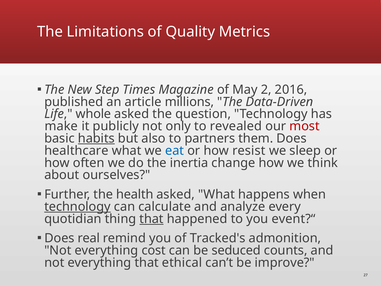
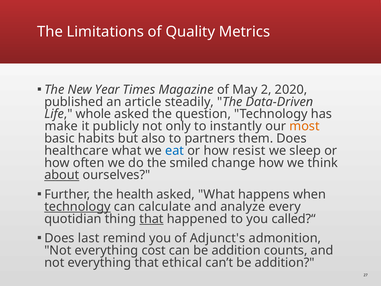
Step: Step -> Year (107, 90)
2016: 2016 -> 2020 (291, 90)
millions: millions -> steadily (189, 102)
revealed: revealed -> instantly (236, 126)
most colour: red -> orange (305, 126)
habits underline: present -> none (96, 138)
inertia: inertia -> smiled (189, 163)
about underline: none -> present (62, 175)
event?“: event?“ -> called?“ (294, 219)
real: real -> last (89, 238)
Tracked's: Tracked's -> Adjunct's (217, 238)
can be seduced: seduced -> addition (236, 250)
can’t be improve: improve -> addition (285, 262)
